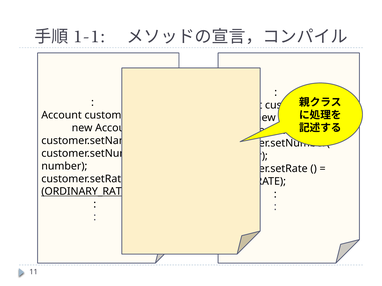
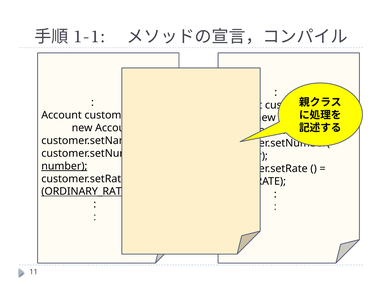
number underline: none -> present (64, 166)
